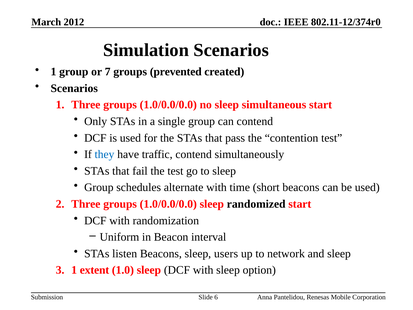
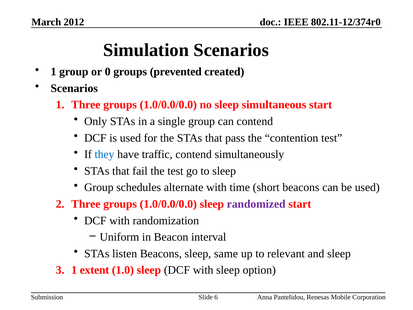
7: 7 -> 0 (108, 72)
randomized colour: black -> purple (256, 204)
users: users -> same (226, 253)
network: network -> relevant (286, 253)
